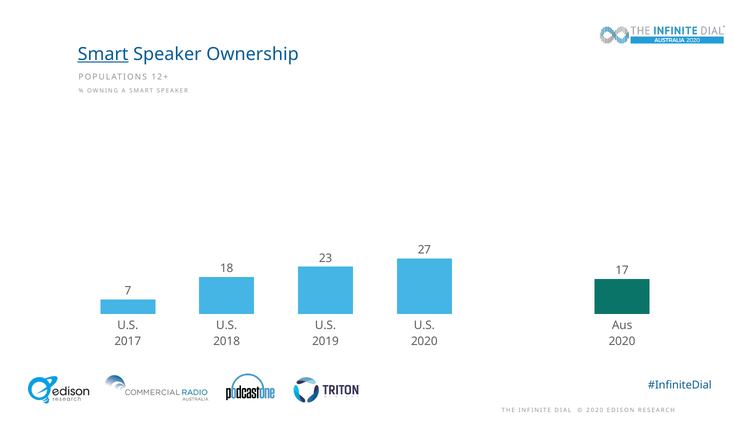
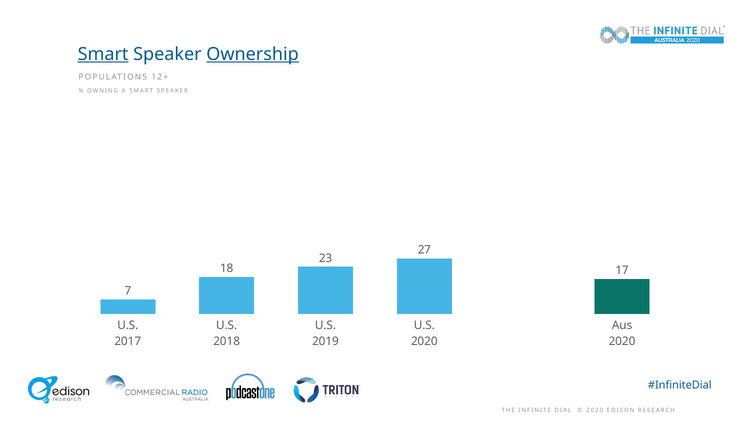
Ownership underline: none -> present (253, 54)
